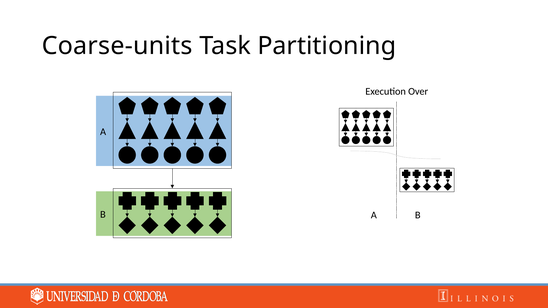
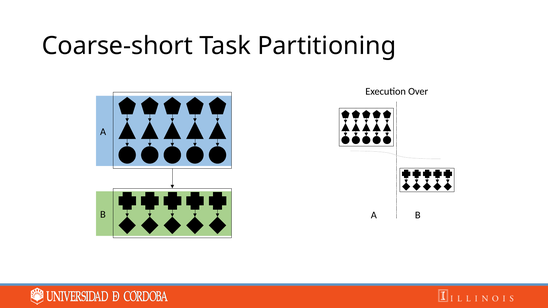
Coarse-units: Coarse-units -> Coarse-short (117, 46)
